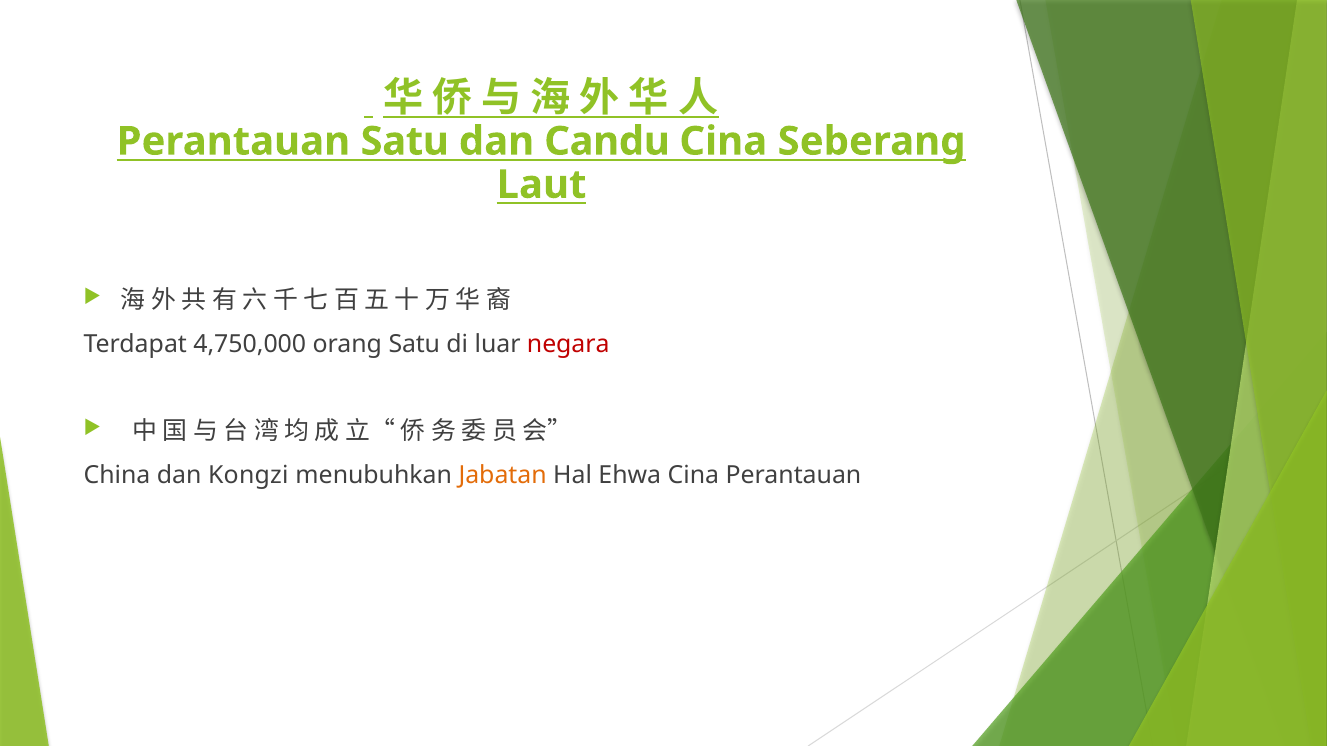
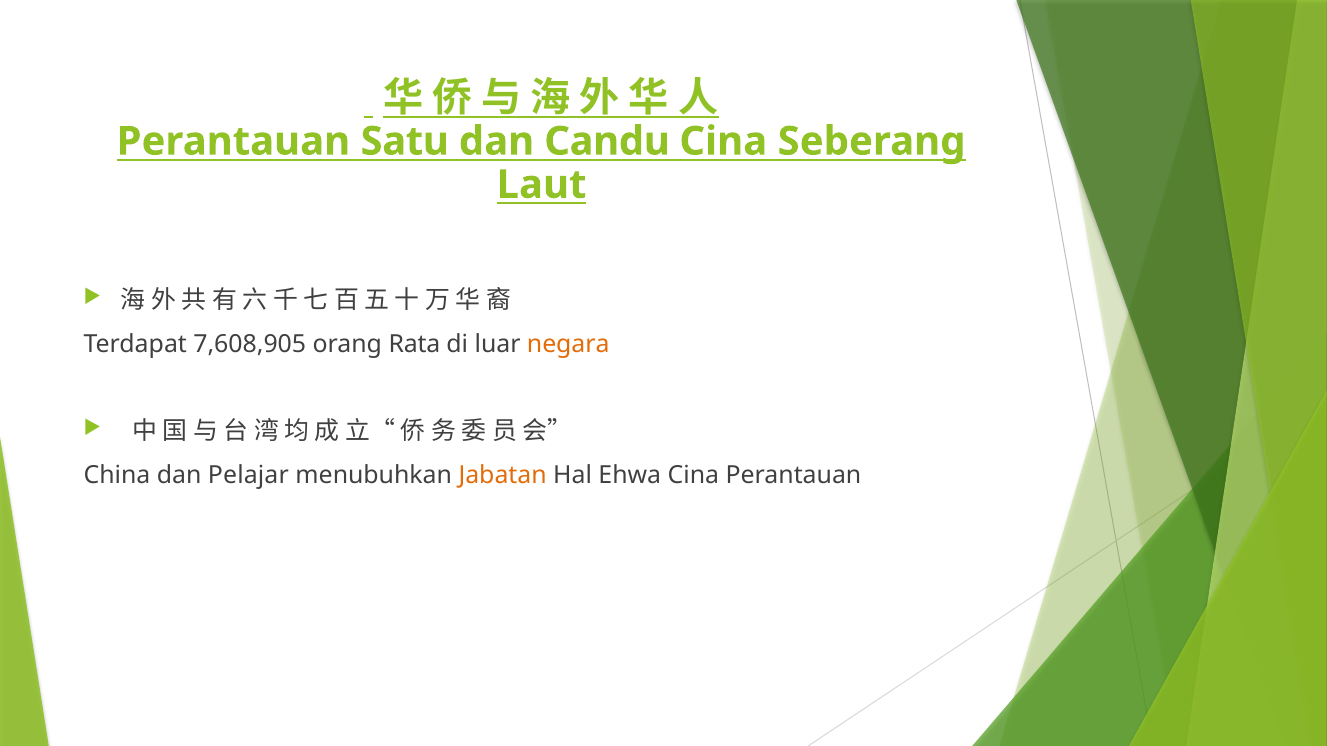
4,750,000: 4,750,000 -> 7,608,905 (250, 344)
orang Satu: Satu -> Rata (414, 344)
negara colour: red -> orange (568, 344)
Kongzi: Kongzi -> Pelajar (248, 475)
